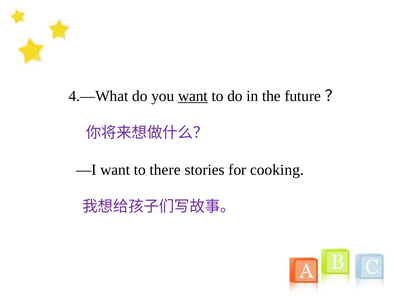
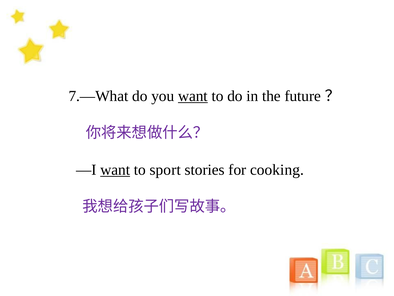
4.—What: 4.—What -> 7.—What (98, 96)
want underline: none -> present (115, 169)
there: there -> sport (165, 169)
